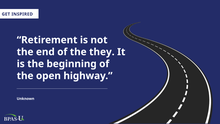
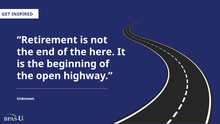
they: they -> here (102, 52)
